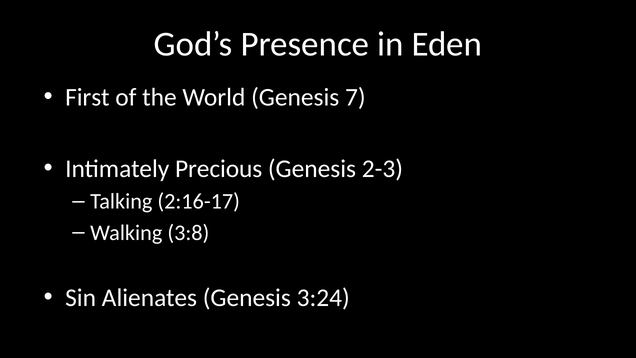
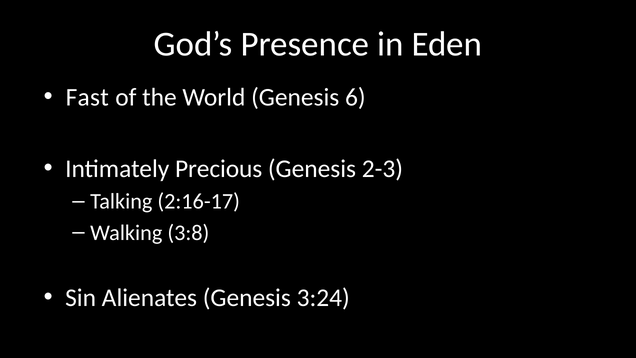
First: First -> Fast (87, 97)
7: 7 -> 6 (355, 97)
